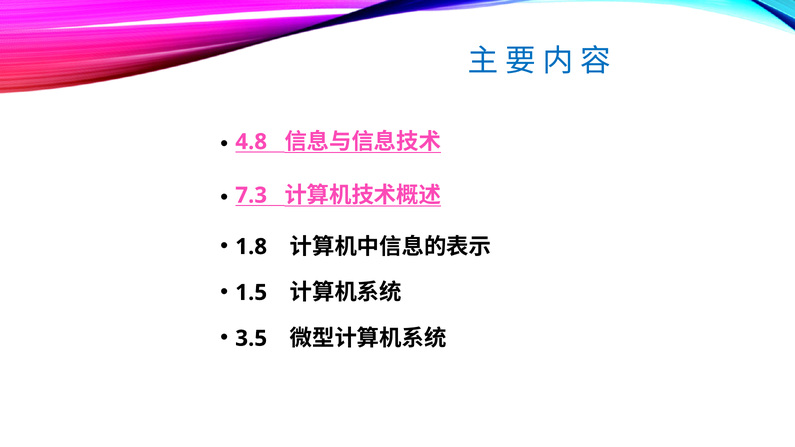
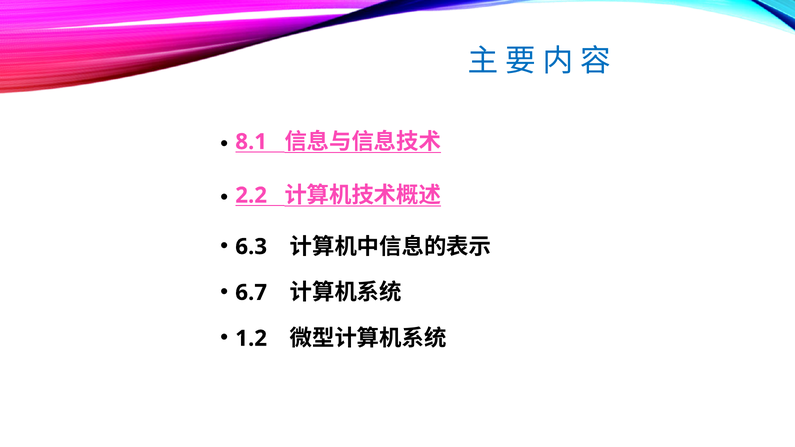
4.8: 4.8 -> 8.1 (251, 142)
7.3: 7.3 -> 2.2 (251, 195)
1.8: 1.8 -> 6.3 (251, 247)
1.5: 1.5 -> 6.7 (251, 293)
3.5: 3.5 -> 1.2 (251, 339)
